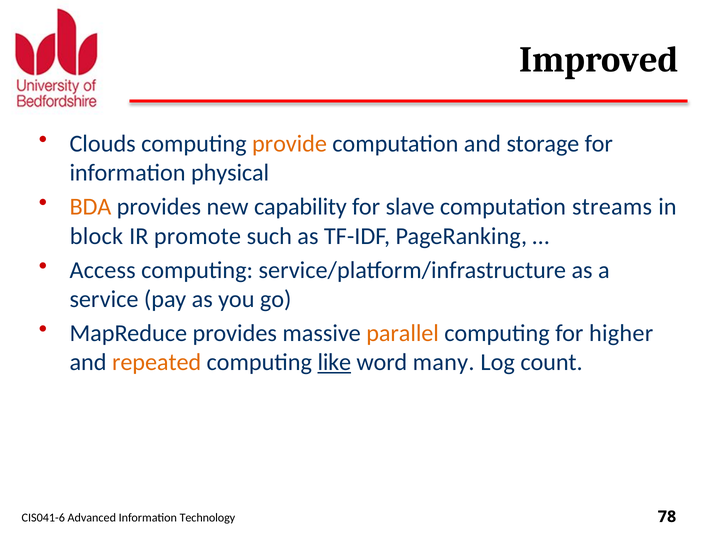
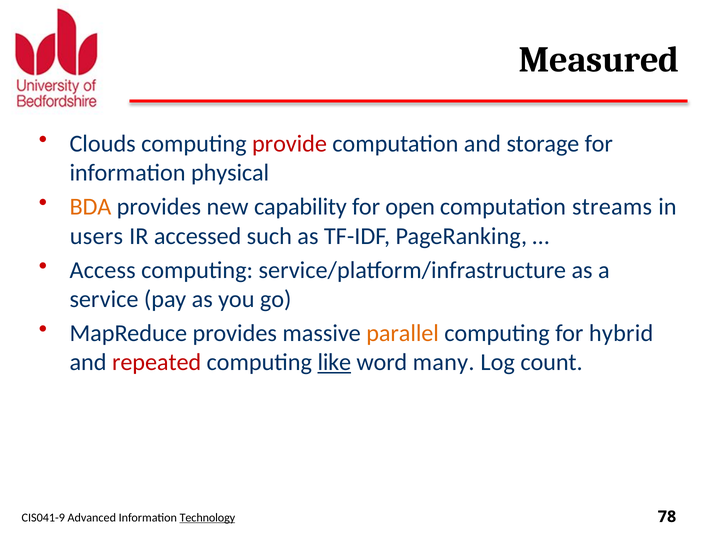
Improved: Improved -> Measured (599, 60)
provide colour: orange -> red (290, 144)
slave: slave -> open (410, 207)
block: block -> users (96, 236)
promote: promote -> accessed (198, 236)
higher: higher -> hybrid (621, 333)
repeated colour: orange -> red (157, 362)
CIS041-6: CIS041-6 -> CIS041-9 (43, 518)
Technology underline: none -> present (207, 518)
